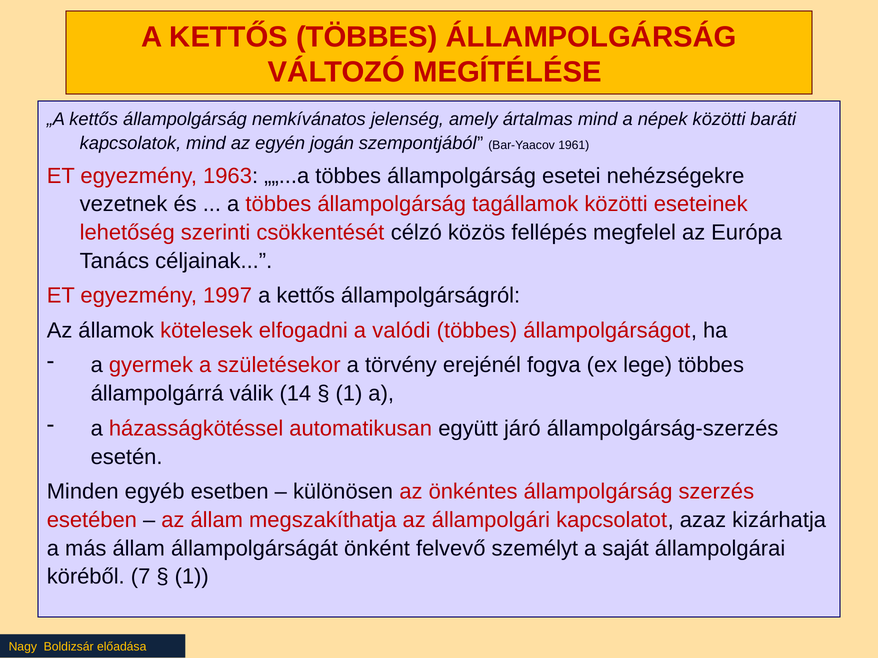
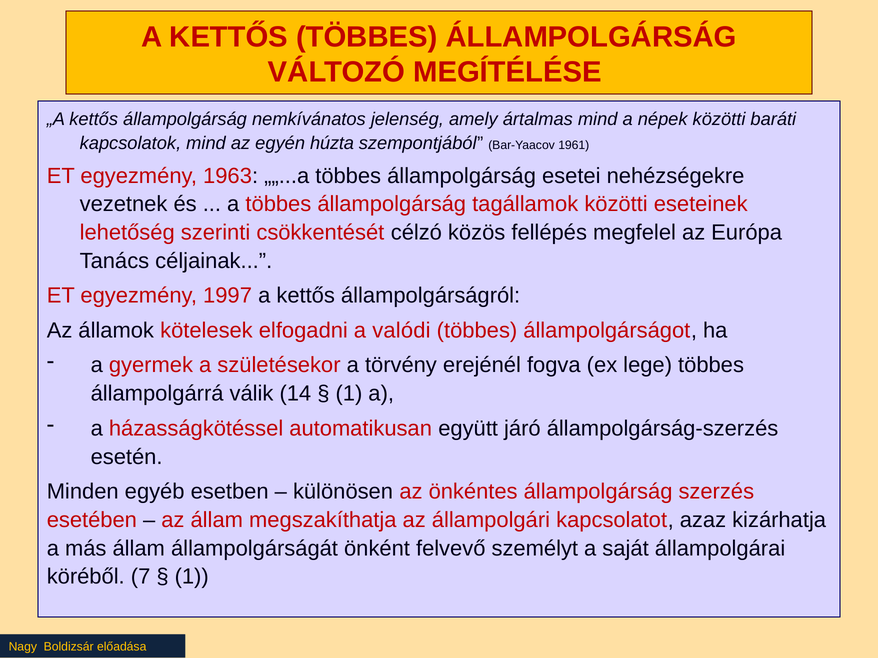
jogán: jogán -> húzta (332, 143)
